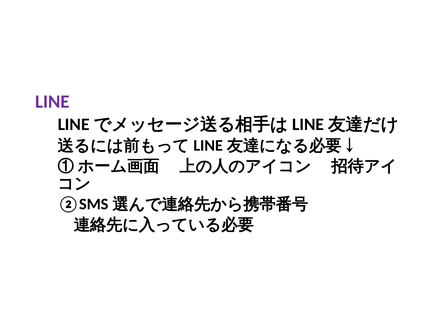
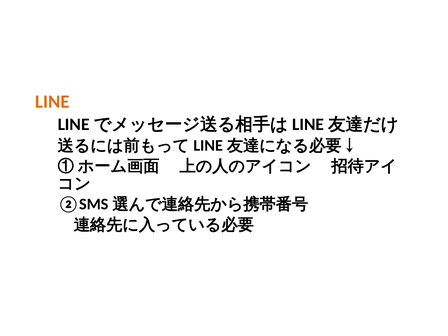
LINE colour: purple -> orange (52, 102)
